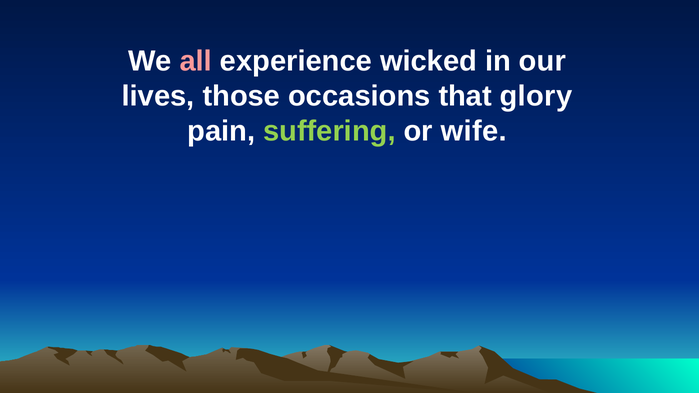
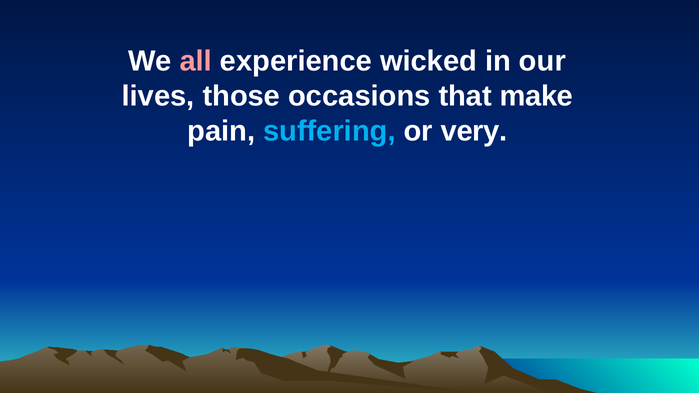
glory: glory -> make (536, 96)
suffering colour: light green -> light blue (329, 131)
wife: wife -> very (474, 131)
